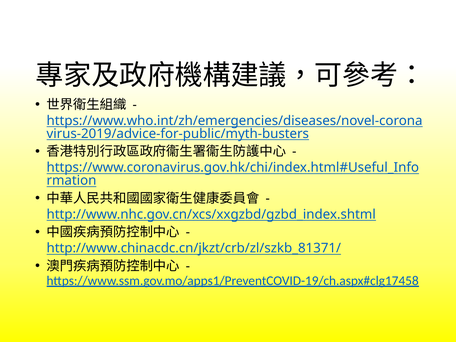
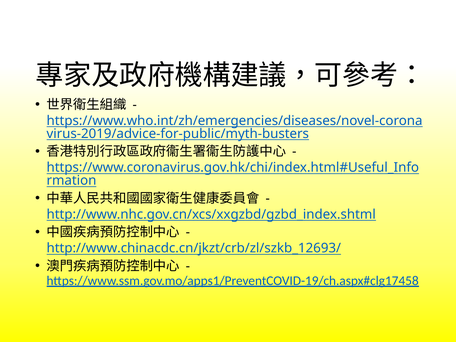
http://www.chinacdc.cn/jkzt/crb/zl/szkb_81371/: http://www.chinacdc.cn/jkzt/crb/zl/szkb_81371/ -> http://www.chinacdc.cn/jkzt/crb/zl/szkb_12693/ (194, 248)
